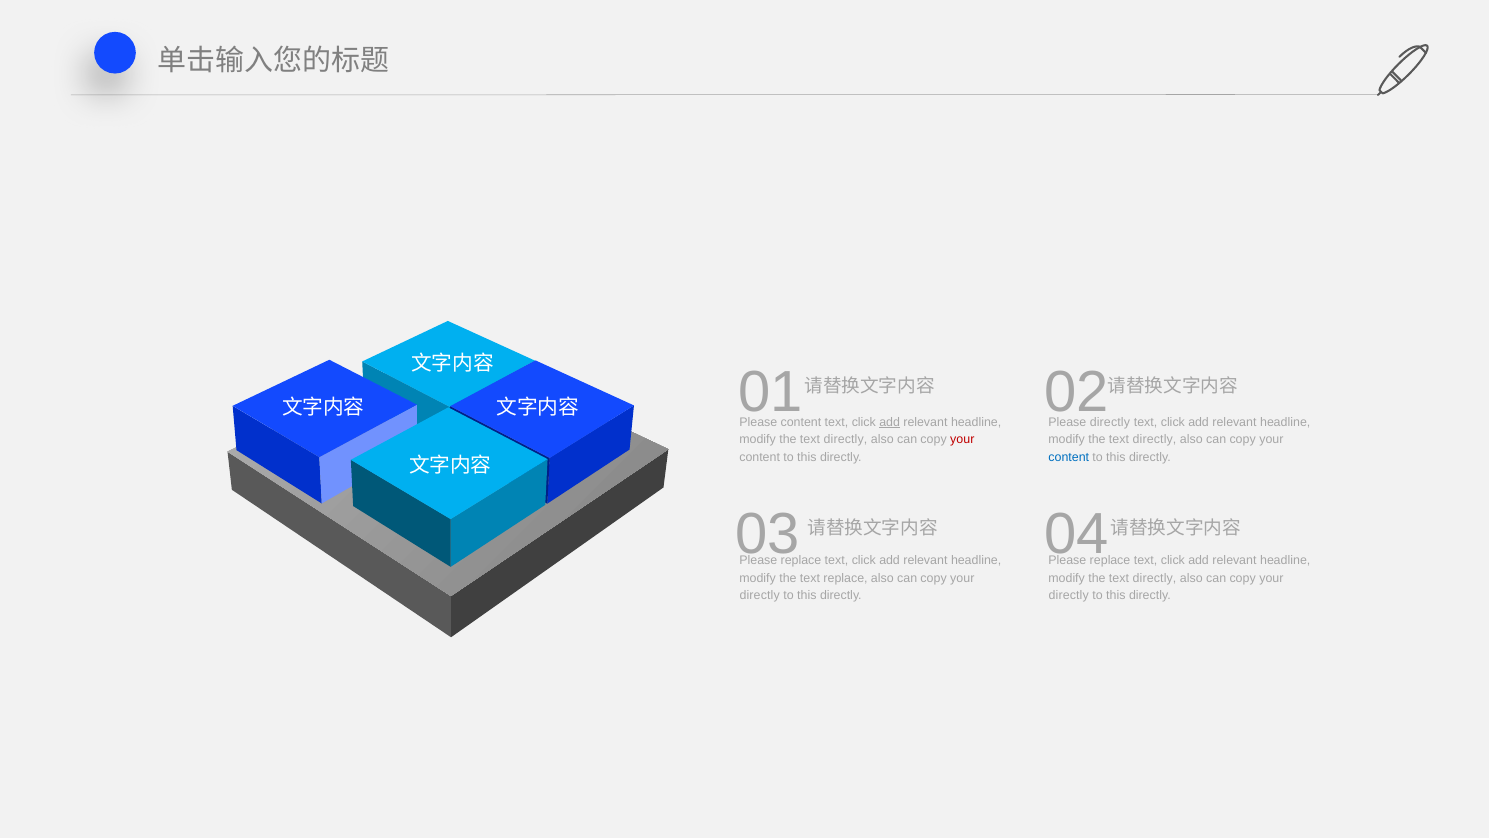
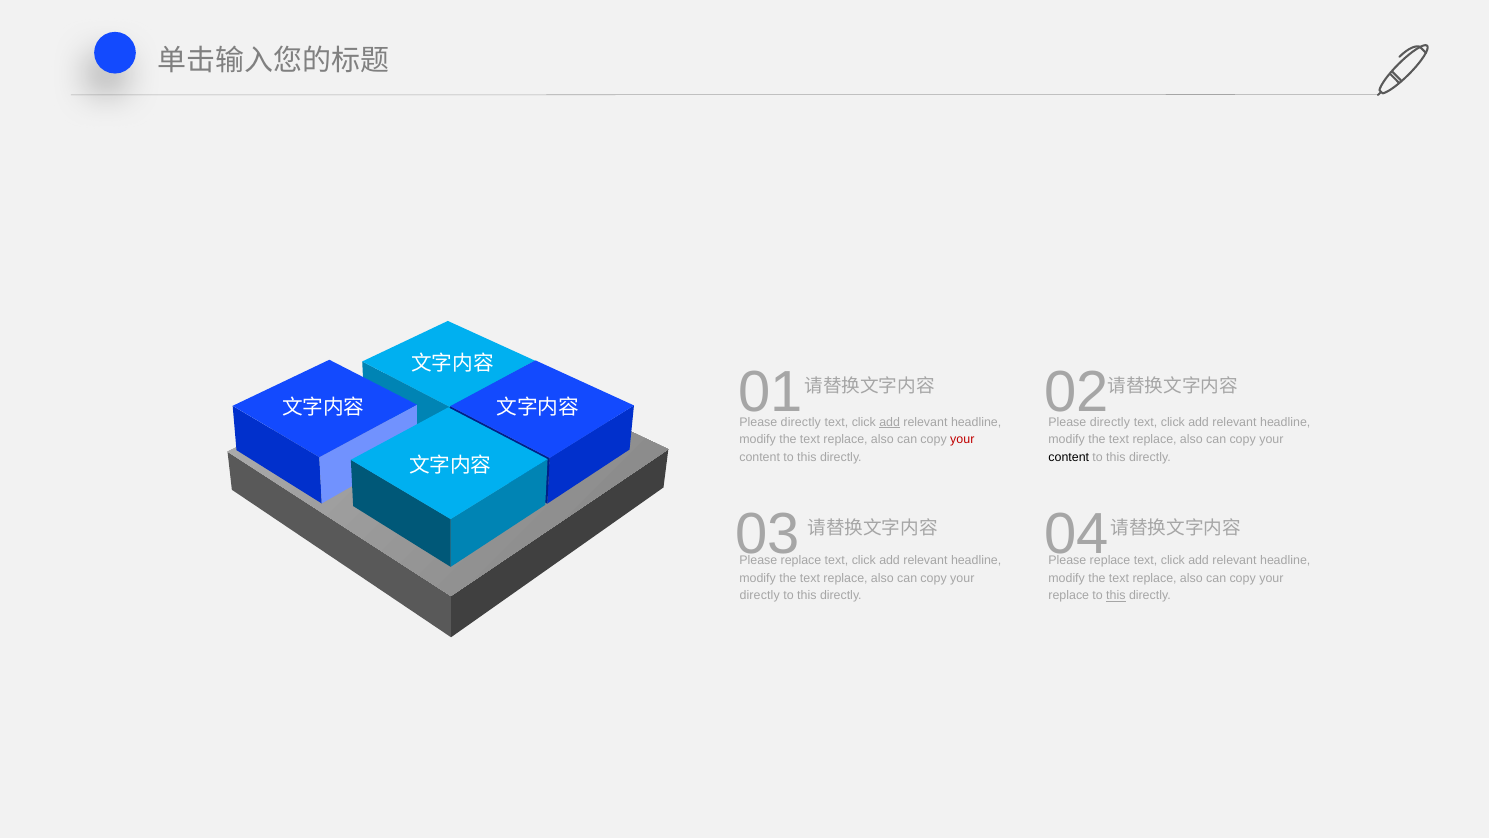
content: content -> directly (801, 422)
directly: directly -> replace (846, 440)
directly: directly -> replace (1155, 440)
content colour: blue -> black (1069, 457)
directly: directly -> replace (1155, 578)
directly: directly -> replace (1069, 596)
this underline: none -> present (1116, 596)
